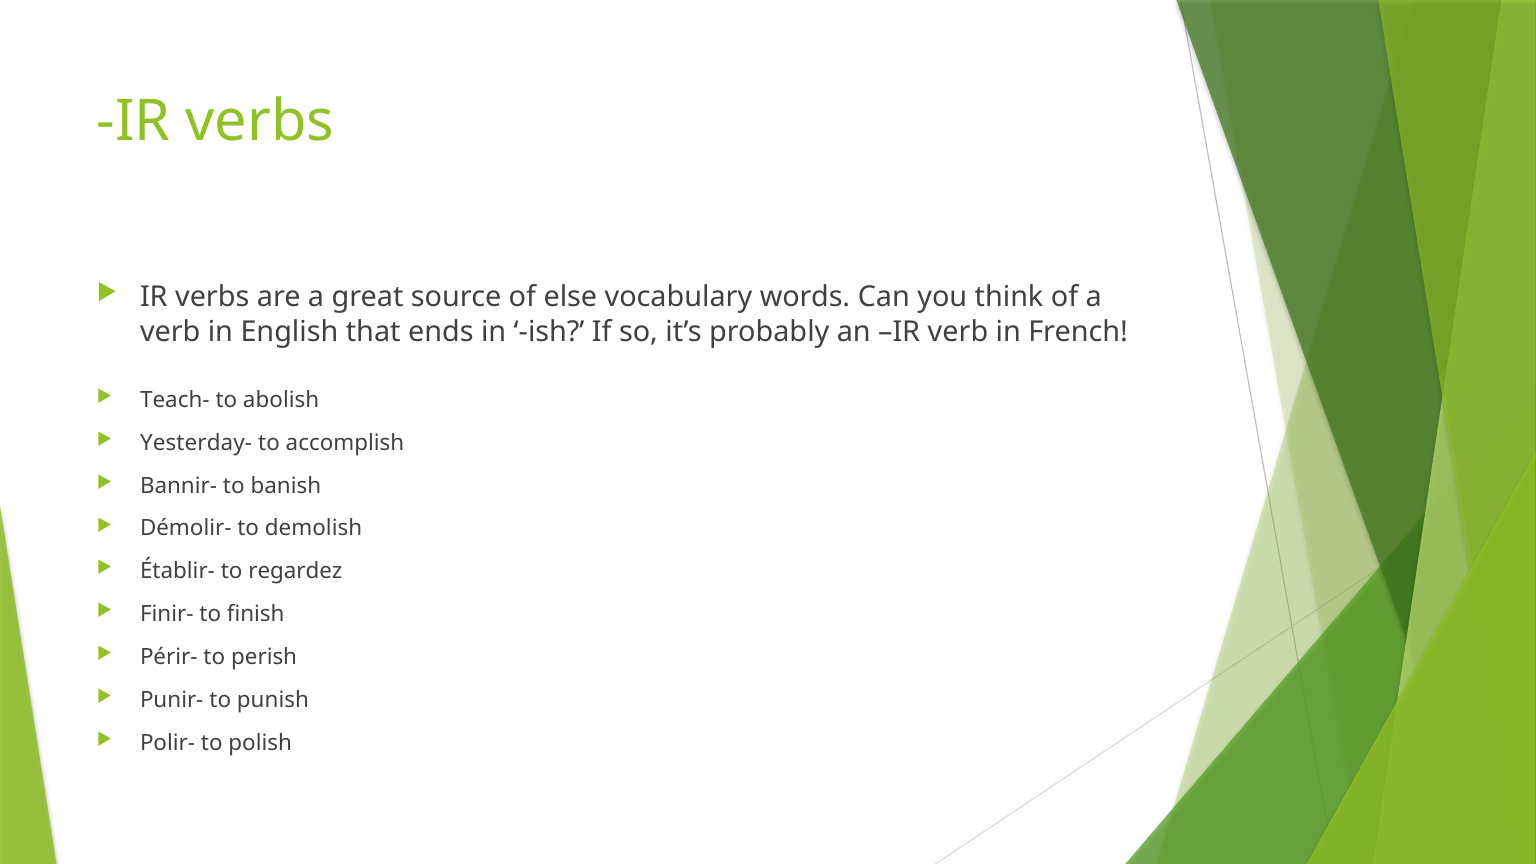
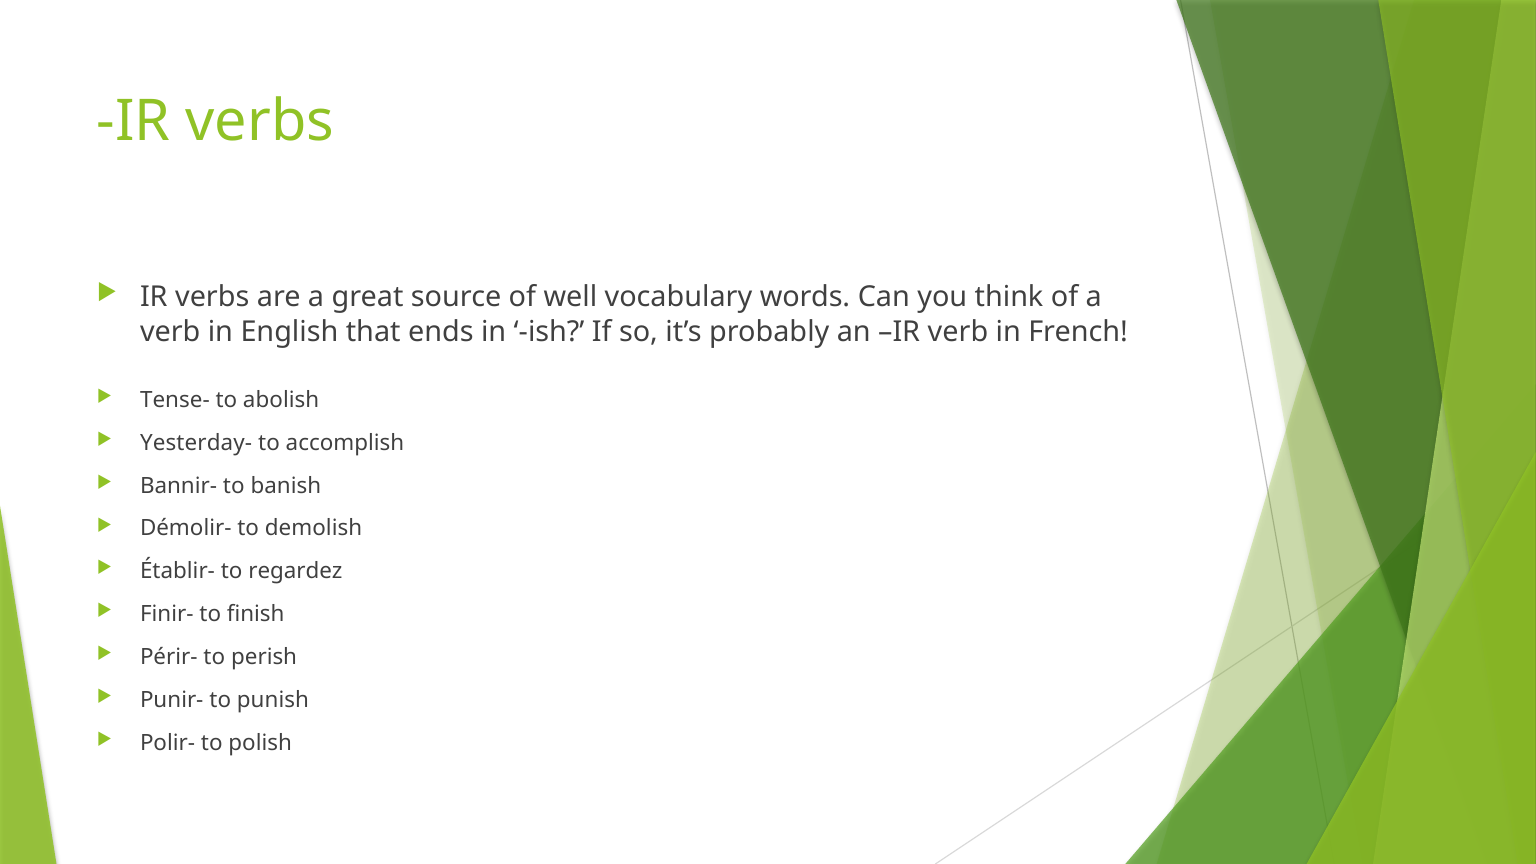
else: else -> well (570, 297)
Teach-: Teach- -> Tense- (175, 400)
